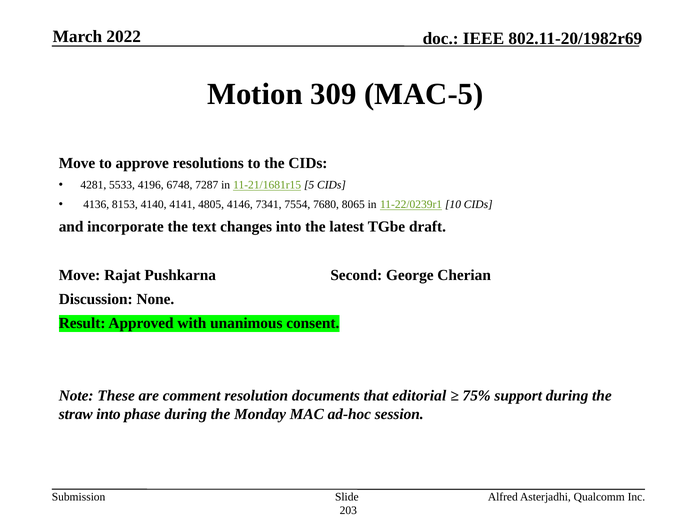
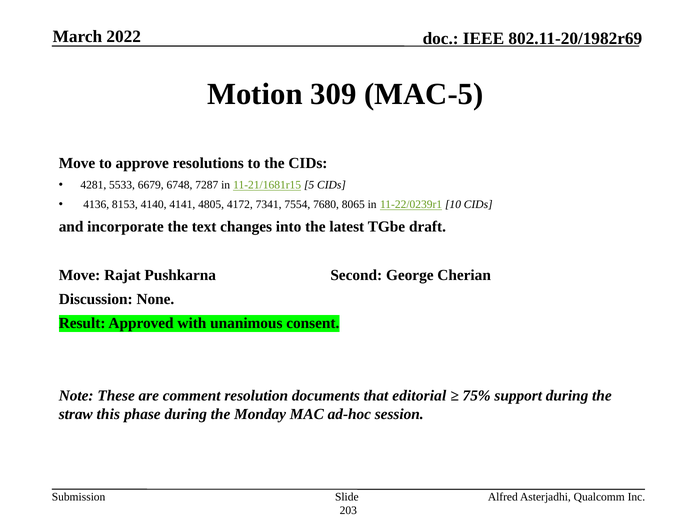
4196: 4196 -> 6679 (151, 185)
4146: 4146 -> 4172 (240, 205)
straw into: into -> this (108, 415)
